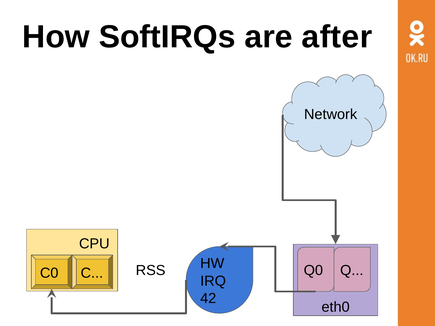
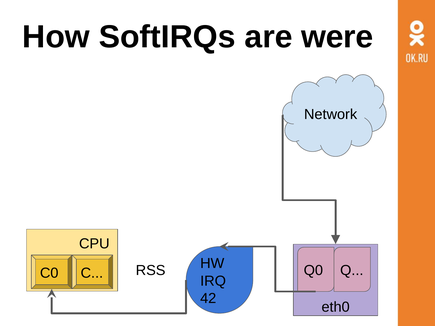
after: after -> were (337, 37)
